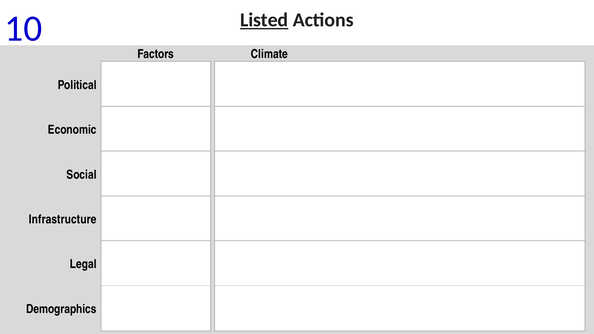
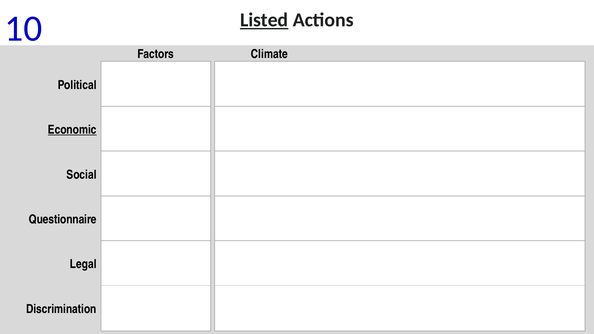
Economic underline: none -> present (72, 130)
Infrastructure: Infrastructure -> Questionnaire (63, 219)
Demographics: Demographics -> Discrimination (61, 309)
